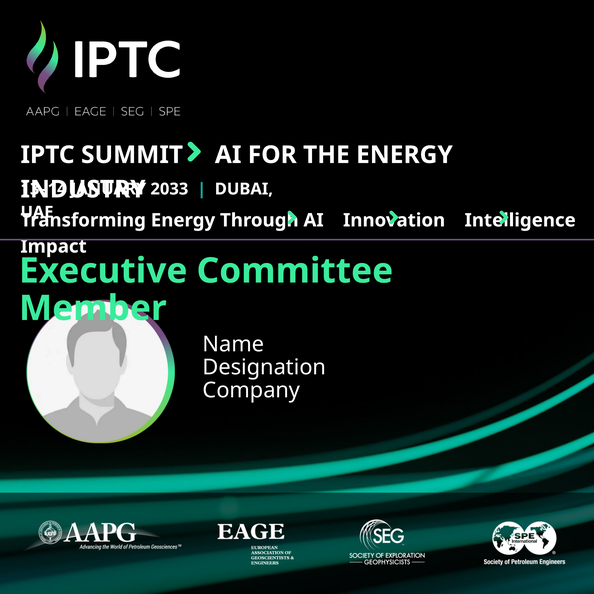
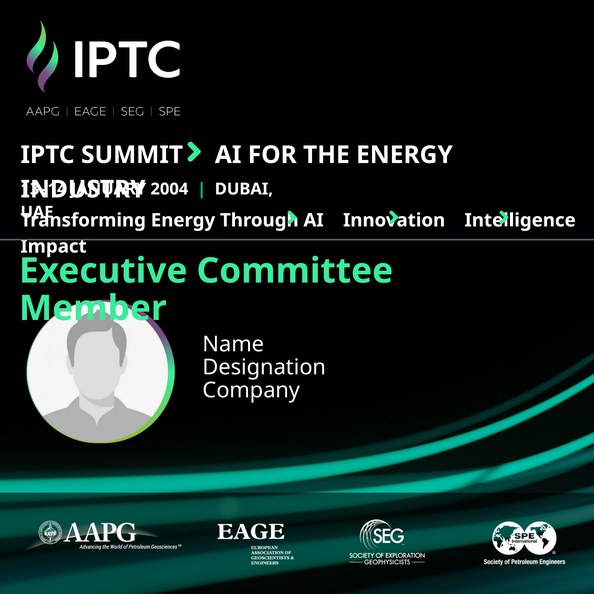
2033: 2033 -> 2004 (169, 189)
